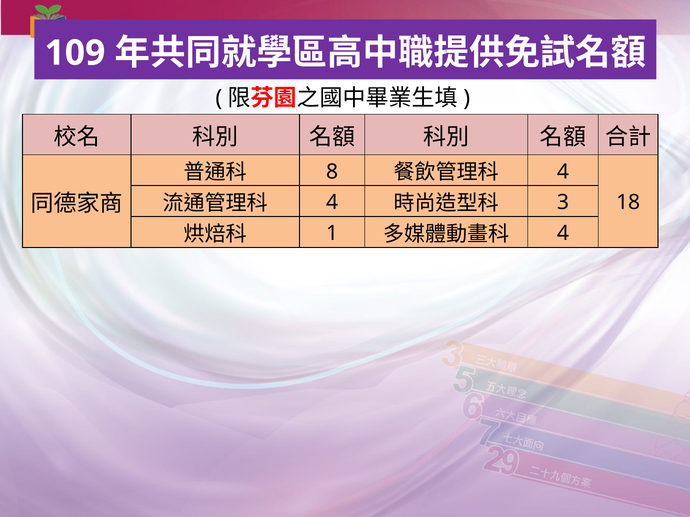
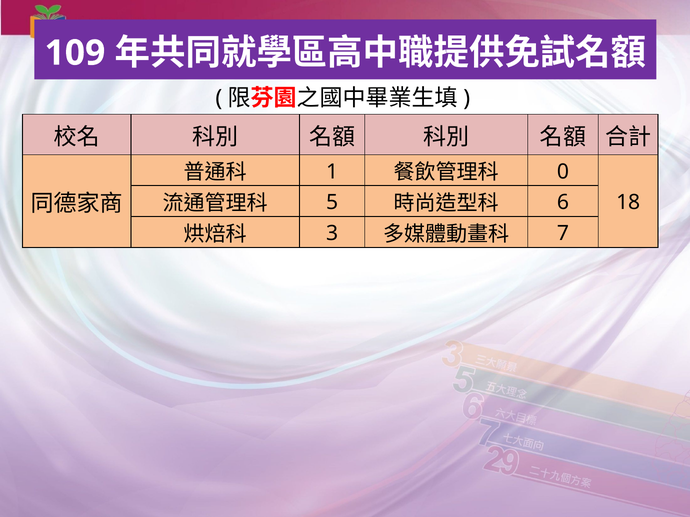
8: 8 -> 1 (332, 172)
4: 4 -> 0 (563, 172)
4: 4 -> 5 (332, 203)
3: 3 -> 6 (563, 203)
1: 1 -> 3 (332, 234)
4: 4 -> 7 (563, 234)
